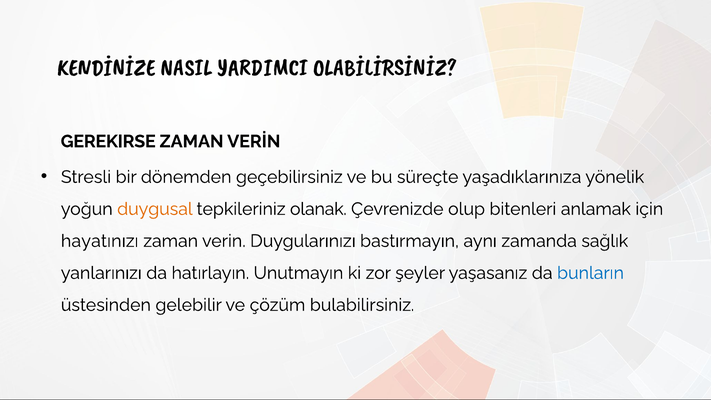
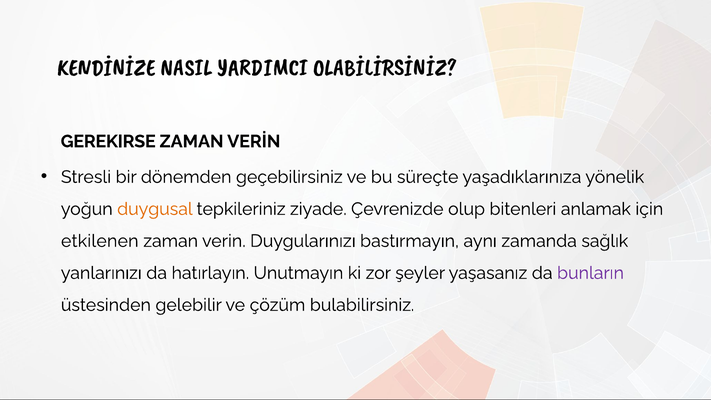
olanak: olanak -> ziyade (318, 209)
hayatınızı: hayatınızı -> etkilenen (100, 241)
bunların colour: blue -> purple (591, 273)
